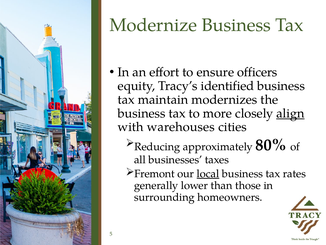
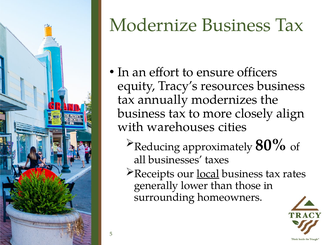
identified: identified -> resources (227, 86)
maintain: maintain -> annually (163, 99)
align underline: present -> none (290, 113)
Fremont: Fremont -> Receipts (155, 173)
